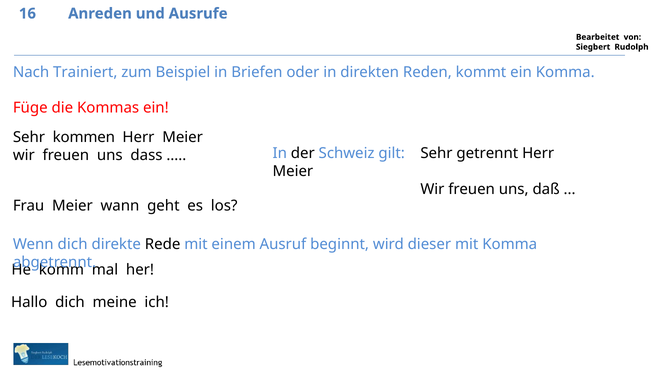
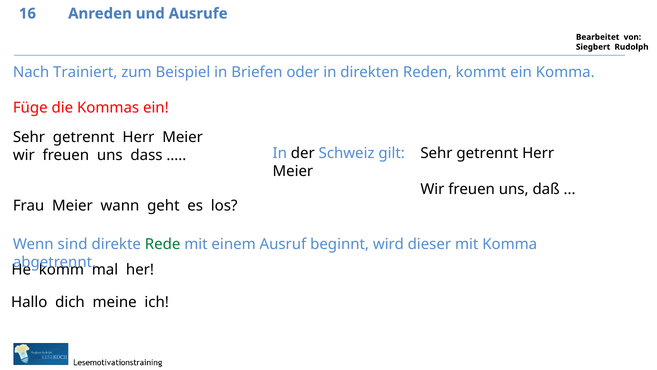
kommen: kommen -> getrennt (84, 137)
Wenn dich: dich -> sind (73, 244)
Rede colour: black -> green (163, 244)
